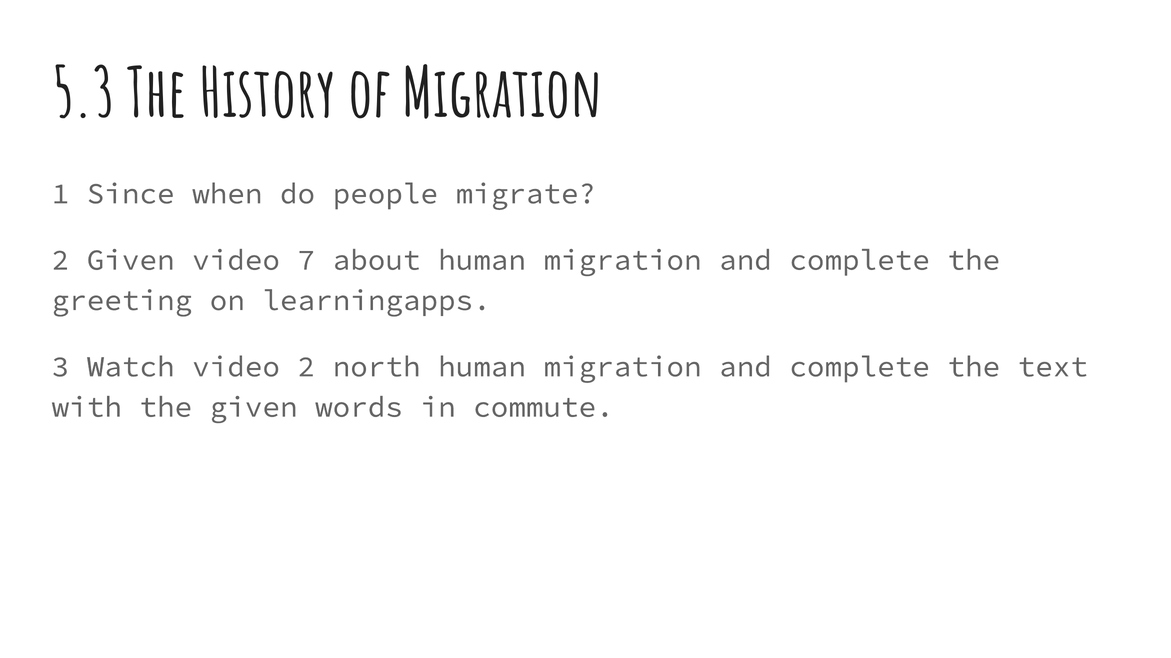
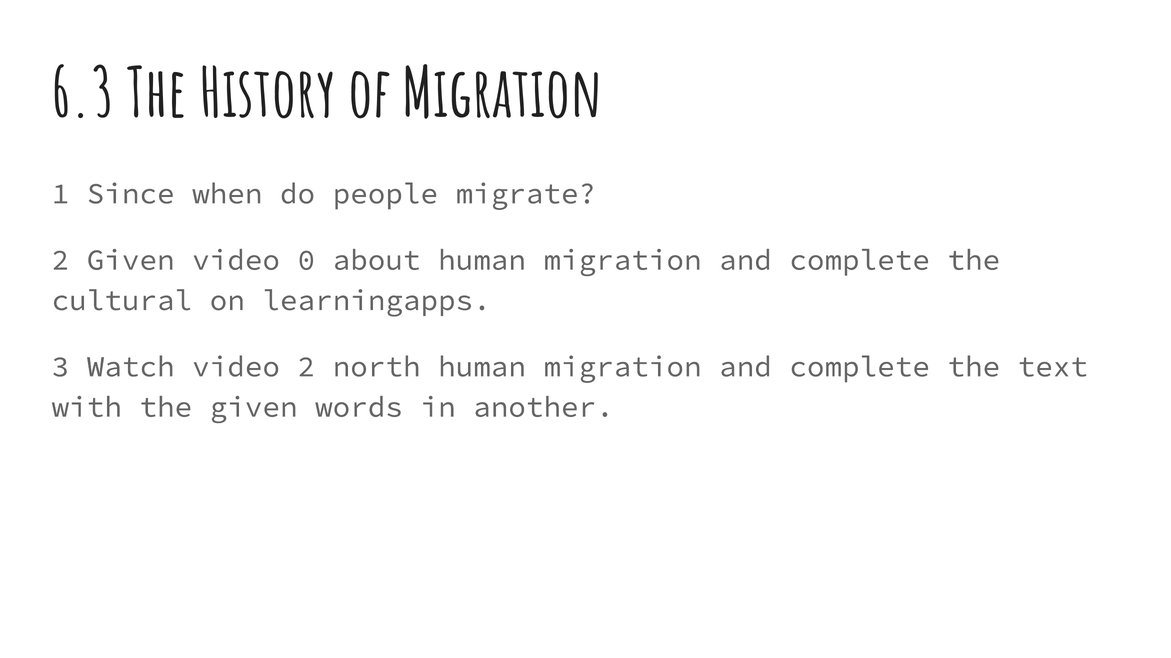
5.3: 5.3 -> 6.3 (83, 95)
7: 7 -> 0 (306, 260)
greeting: greeting -> cultural (122, 301)
commute: commute -> another (543, 407)
